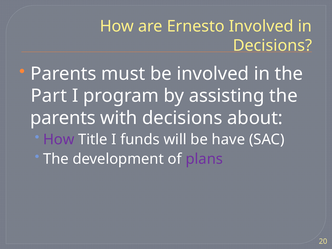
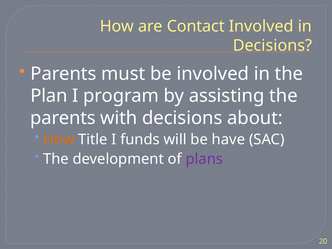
Ernesto: Ernesto -> Contact (196, 26)
Part: Part -> Plan (49, 96)
How colour: purple -> orange (59, 139)
